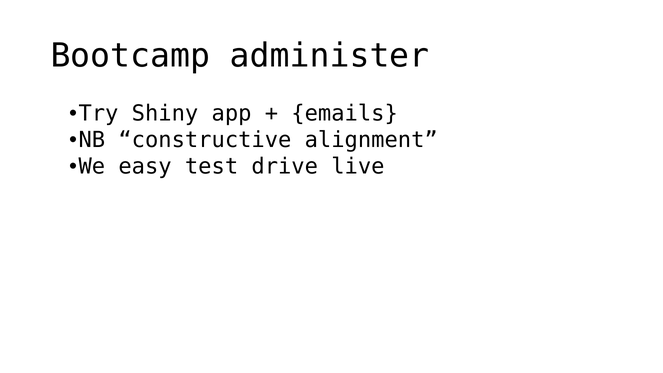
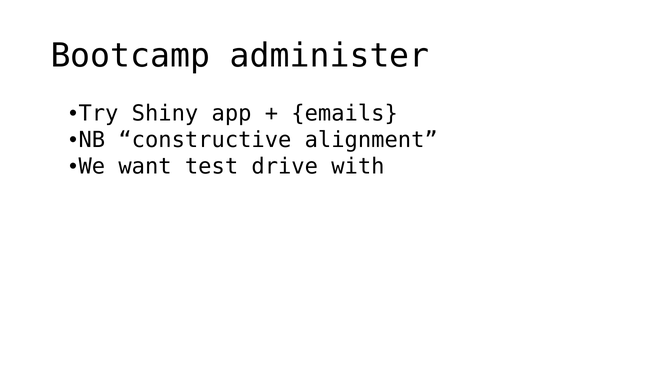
easy: easy -> want (145, 167)
live: live -> with (358, 167)
